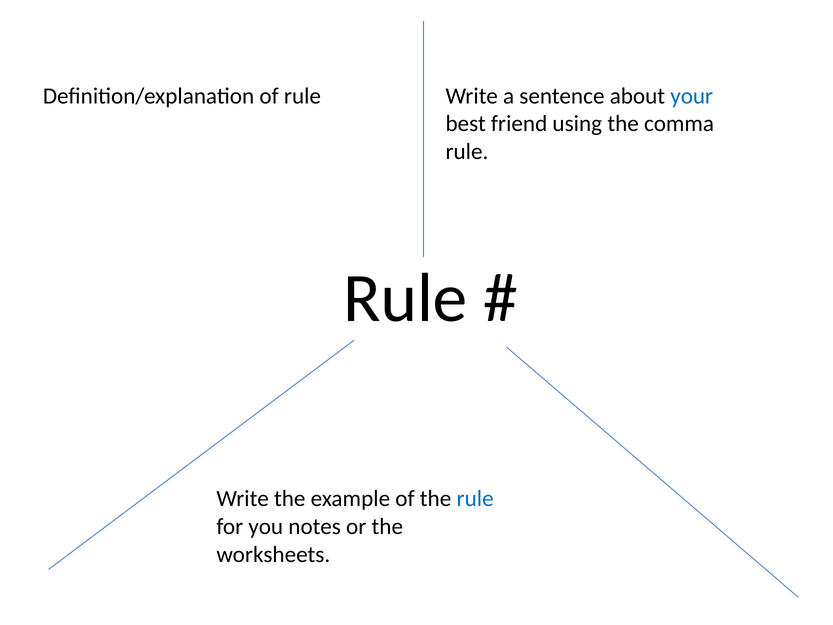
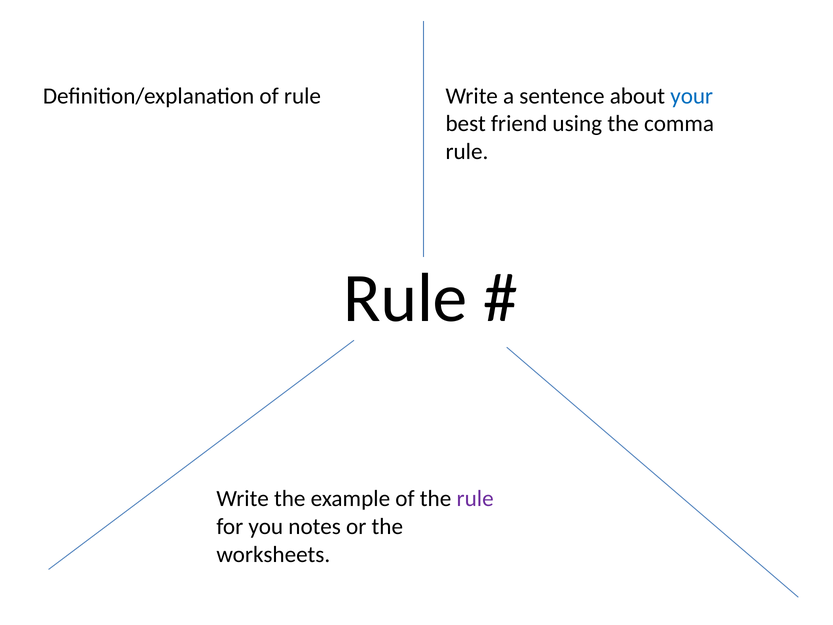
rule colour: blue -> purple (475, 499)
